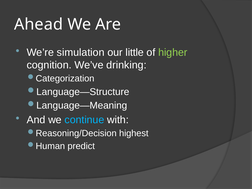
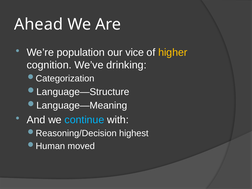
simulation: simulation -> population (81, 52)
little: little -> vice (135, 52)
higher colour: light green -> yellow (173, 52)
predict: predict -> moved (81, 146)
